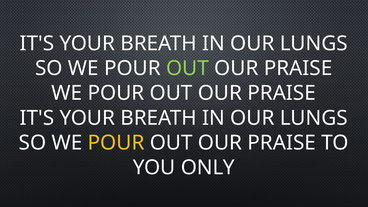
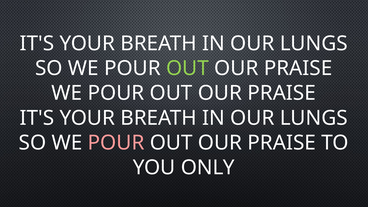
POUR colour: yellow -> pink (116, 143)
